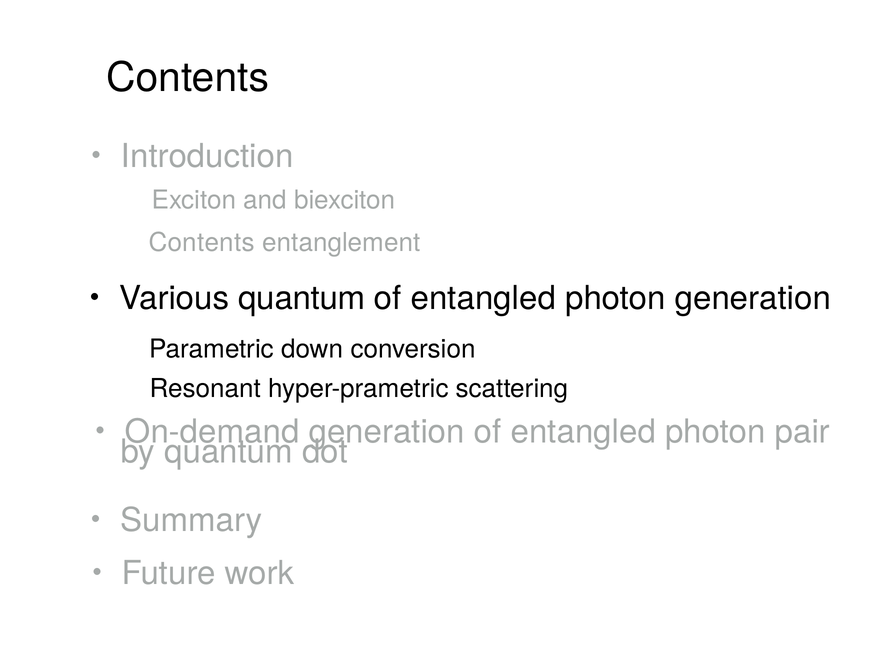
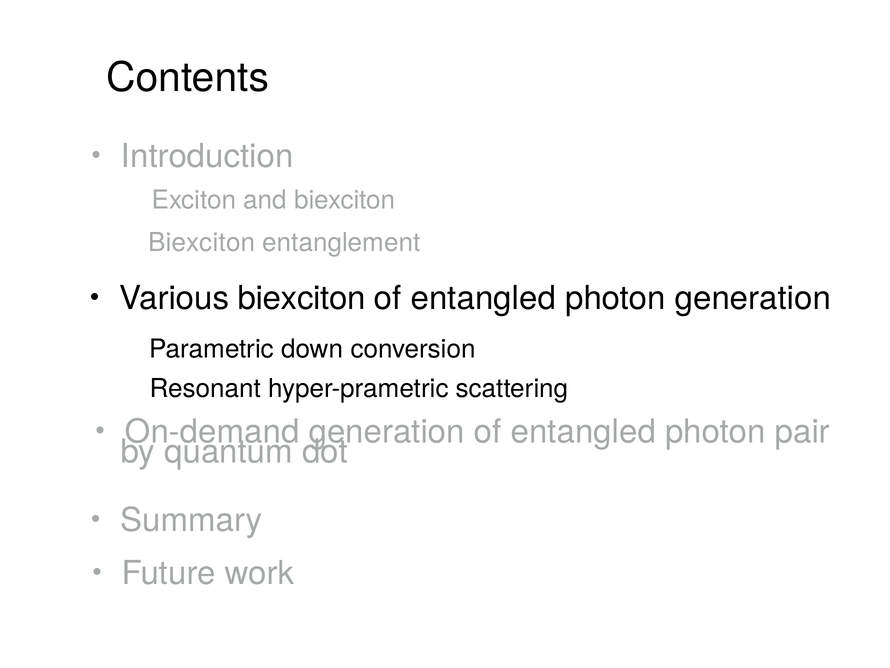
Contents: Contents -> Biexciton (202, 242)
quantum: quantum -> biexciton (302, 298)
